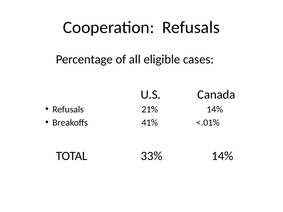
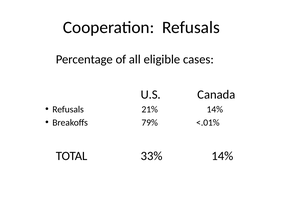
41%: 41% -> 79% (150, 123)
